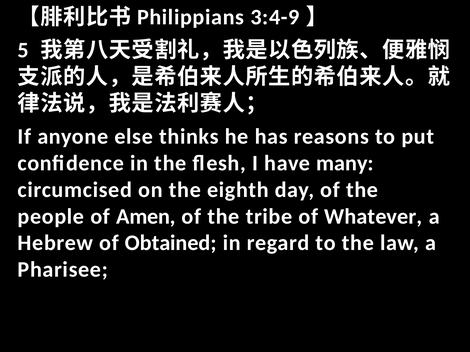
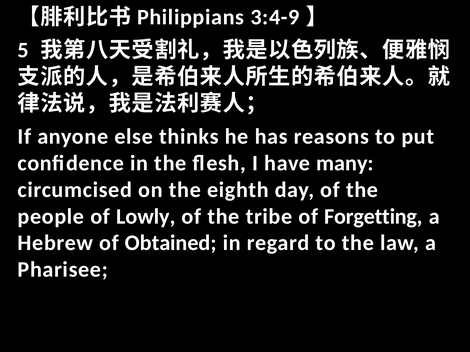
Amen: Amen -> Lowly (146, 217)
Whatever: Whatever -> Forgetting (373, 217)
